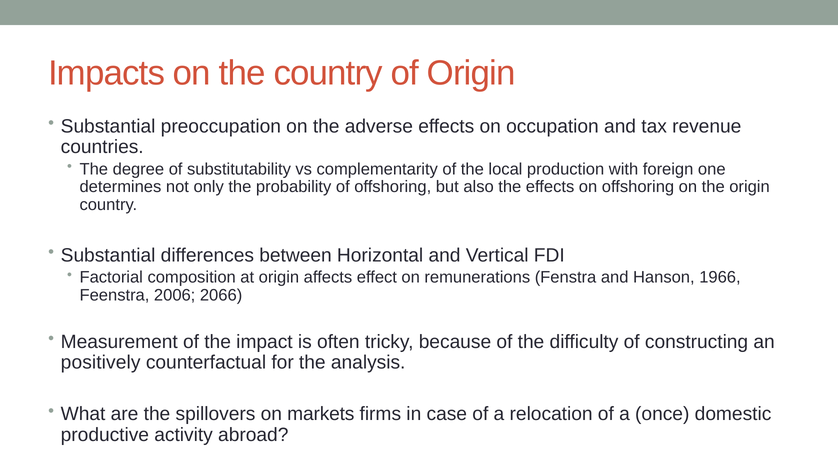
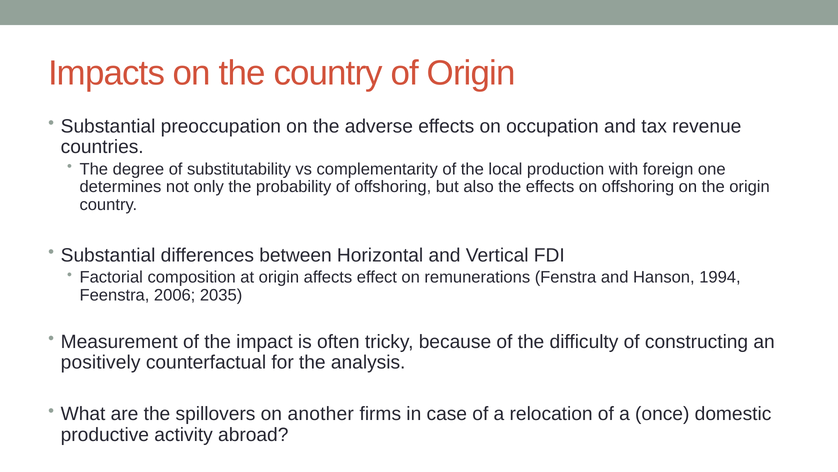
1966: 1966 -> 1994 (720, 277)
2066: 2066 -> 2035 (221, 295)
markets: markets -> another (321, 413)
